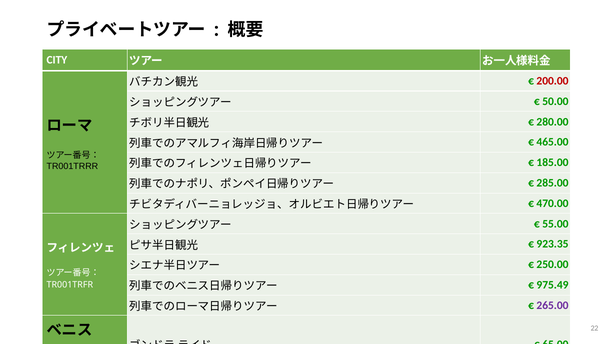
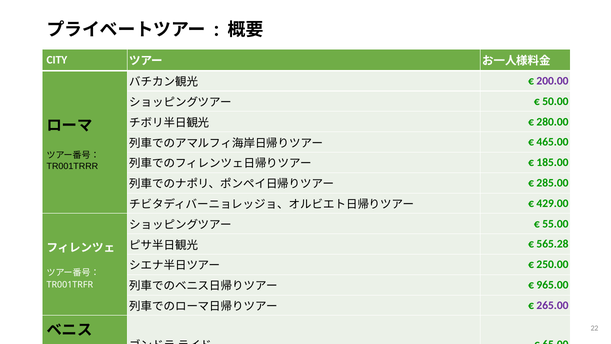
200.00 colour: red -> purple (552, 81)
470.00: 470.00 -> 429.00 (552, 203)
923.35: 923.35 -> 565.28 (552, 244)
975.49: 975.49 -> 965.00 (552, 285)
